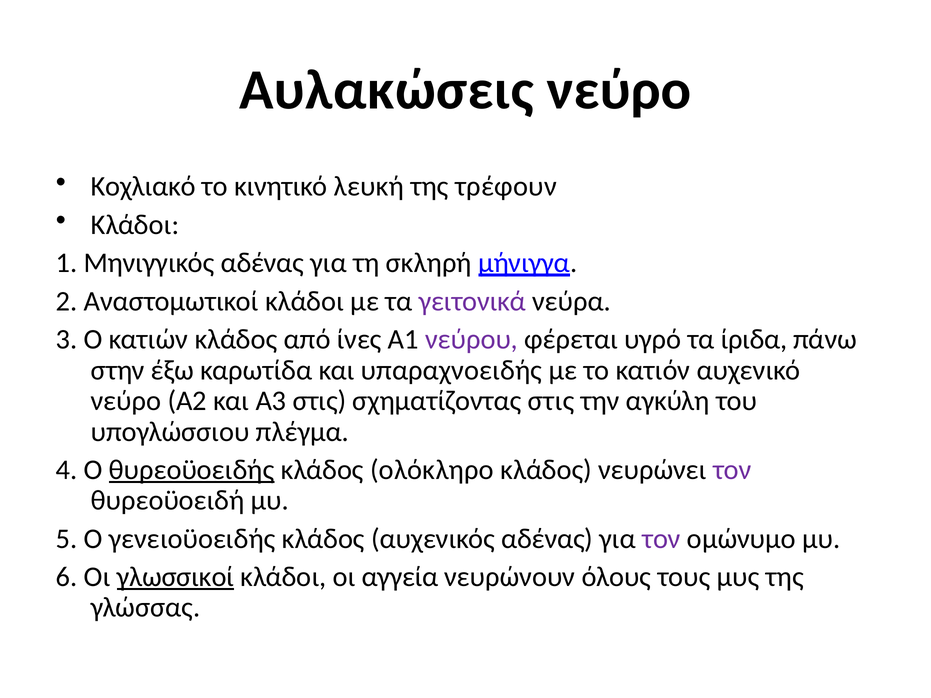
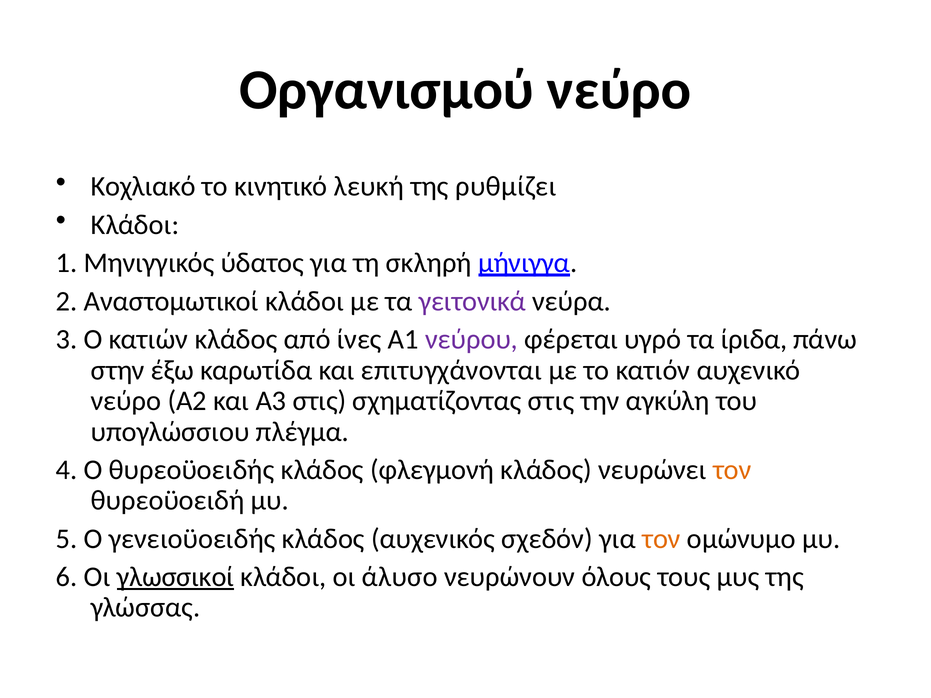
Αυλακώσεις: Αυλακώσεις -> Οργανισμού (387, 90)
τρέφουν: τρέφουν -> ρυθμίζει (506, 187)
Μηνιγγικός αδένας: αδένας -> ύδατος (262, 263)
υπαραχνοειδής: υπαραχνοειδής -> επιτυγχάνονται (451, 370)
θυρεοϋοειδής underline: present -> none (192, 470)
ολόκληρο: ολόκληρο -> φλεγμονή (432, 470)
τον colour: purple -> orange (732, 470)
αυχενικός αδένας: αδένας -> σχεδόν (547, 539)
τον colour: purple -> orange (661, 539)
αγγεία: αγγεία -> άλυσο (400, 577)
